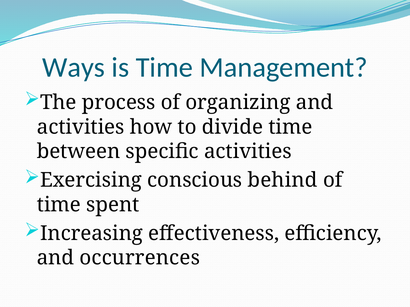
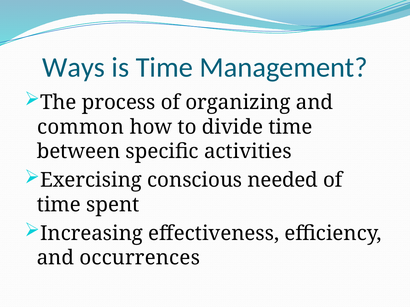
activities: activities -> common (81, 127)
behind: behind -> needed (283, 180)
